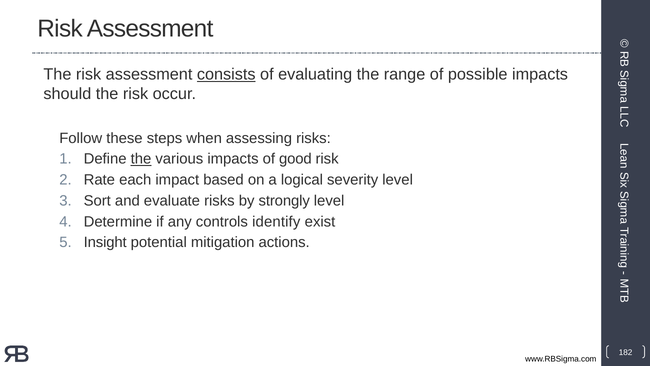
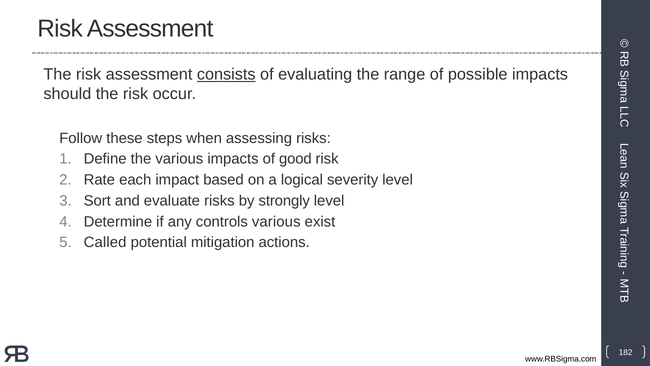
the underline: present -> none (141, 159)
controls identify: identify -> various (276, 221)
Insight: Insight -> Called (105, 242)
